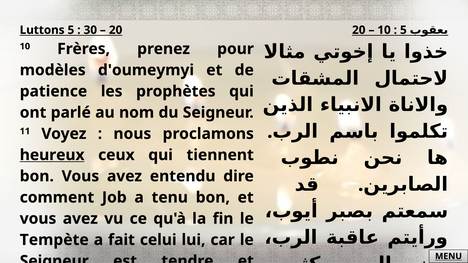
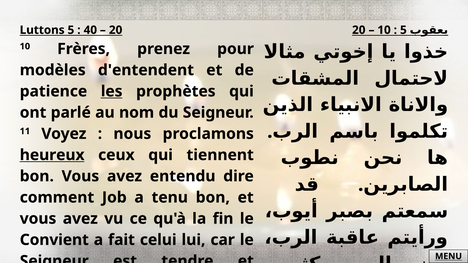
30: 30 -> 40 (90, 30)
d'oumeymyi: d'oumeymyi -> d'entendent (146, 70)
les underline: none -> present (112, 91)
Tempète: Tempète -> Convient (54, 240)
